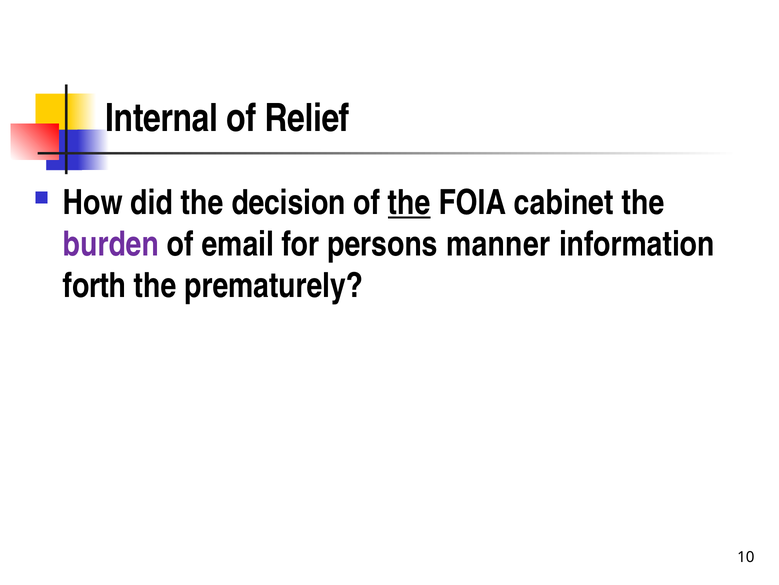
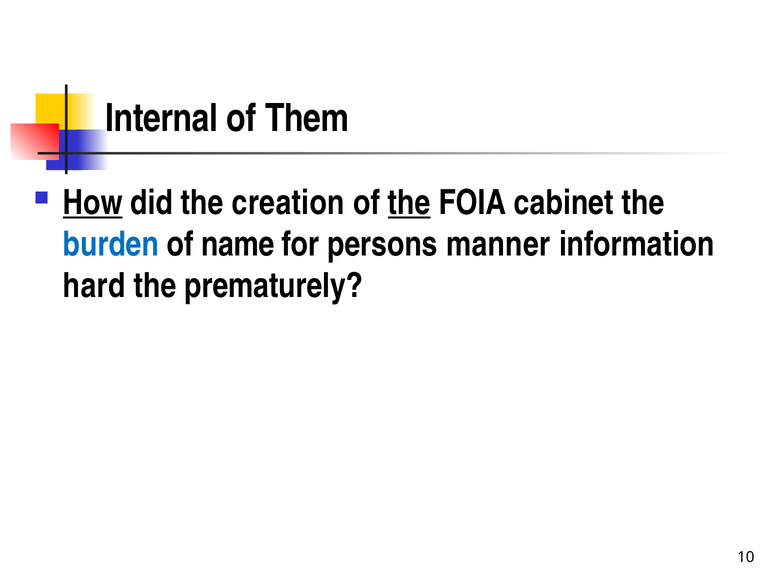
Relief: Relief -> Them (307, 118)
How underline: none -> present (93, 202)
decision: decision -> creation (288, 202)
burden colour: purple -> blue (111, 244)
email: email -> name (238, 244)
forth: forth -> hard (94, 285)
